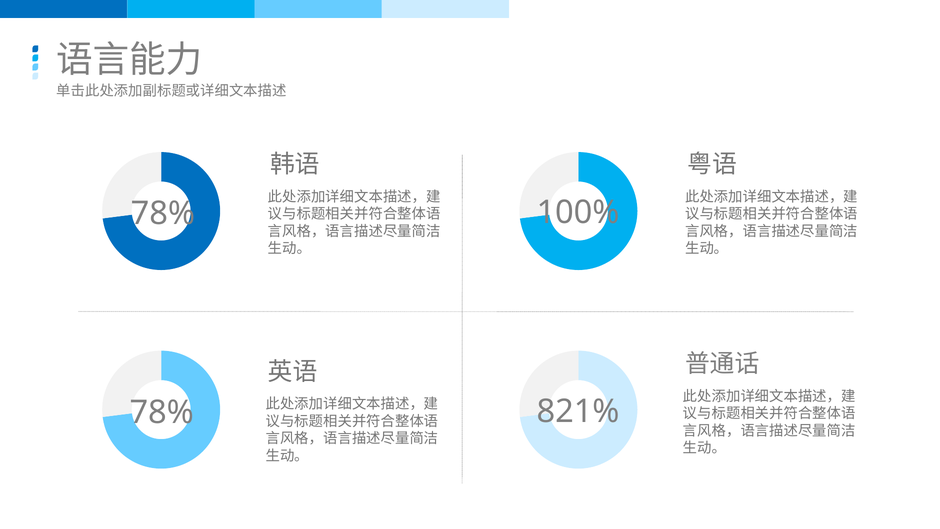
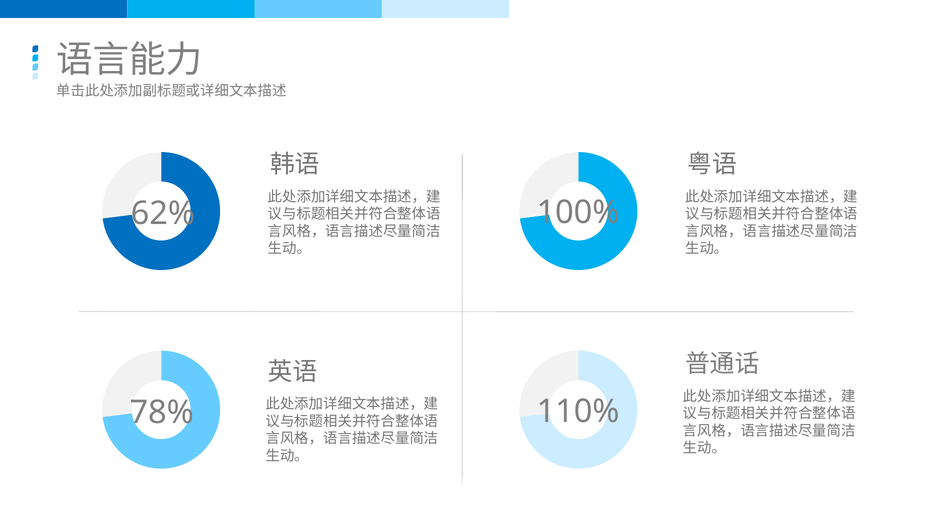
78%: 78% -> 62% (163, 214)
821%: 821% -> 110% (578, 411)
